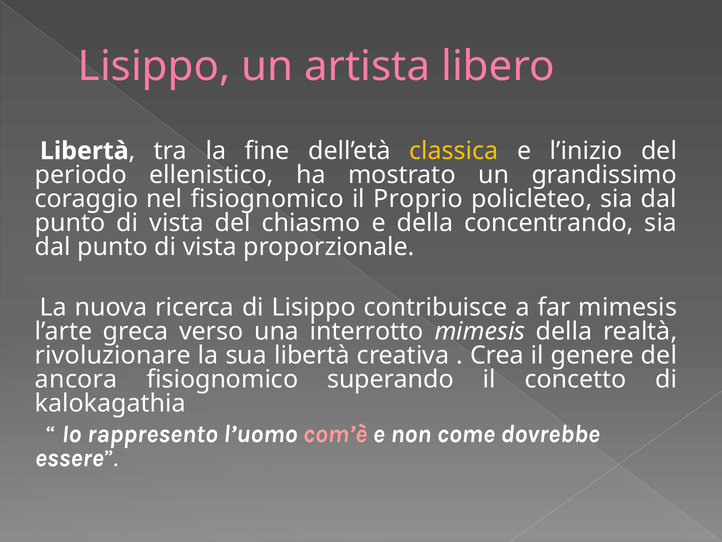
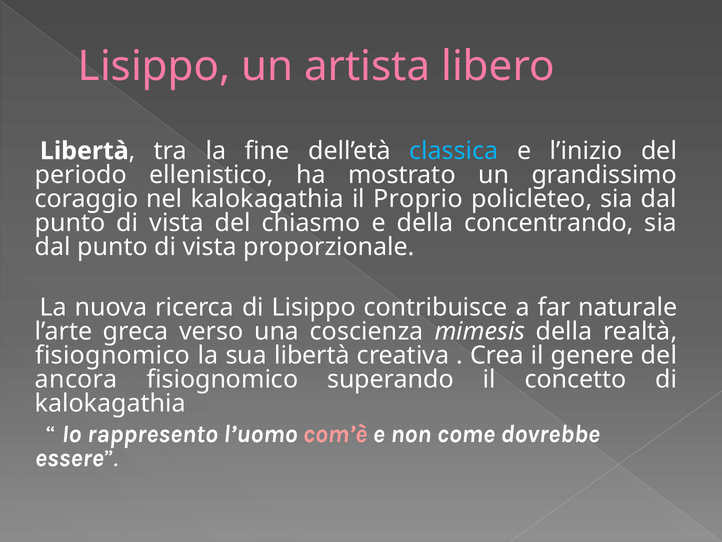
classica colour: yellow -> light blue (454, 151)
nel fisiognomico: fisiognomico -> kalokagathia (267, 199)
far mimesis: mimesis -> naturale (628, 307)
interrotto: interrotto -> coscienza (367, 331)
rivoluzionare: rivoluzionare -> fisiognomico (113, 355)
